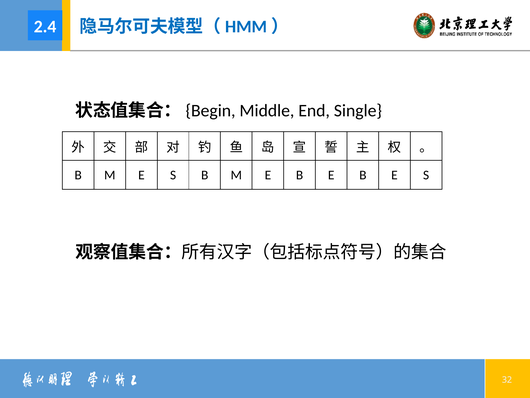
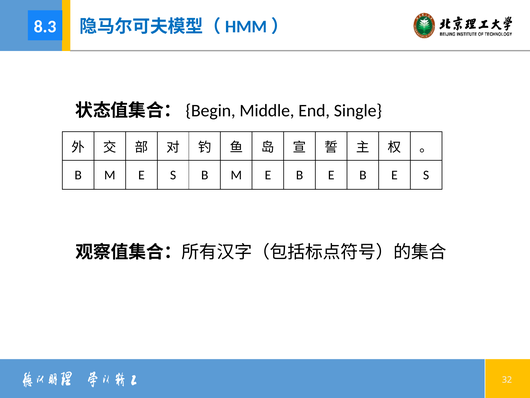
2.4: 2.4 -> 8.3 (45, 26)
